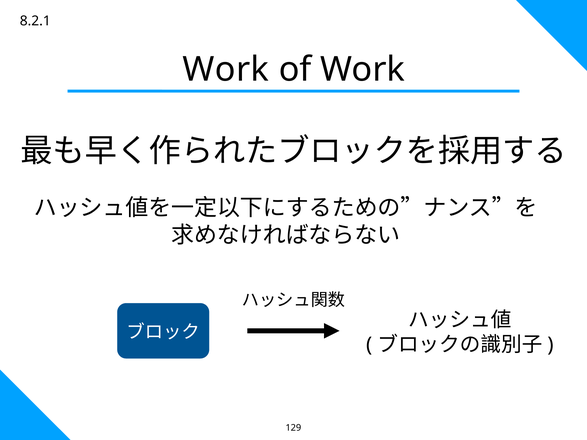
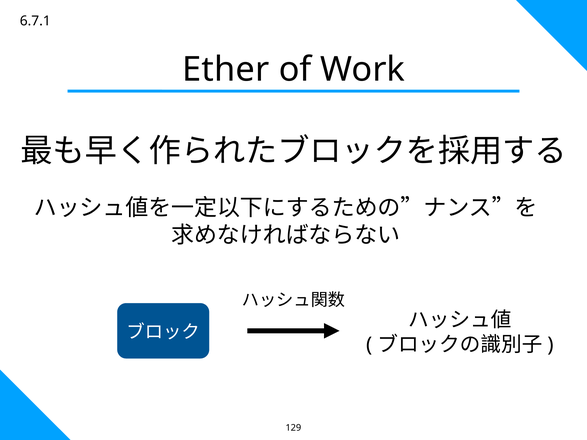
8.2.1: 8.2.1 -> 6.7.1 (35, 21)
Work: Work -> Ether (226, 69)
